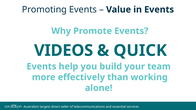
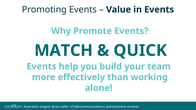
VIDEOS: VIDEOS -> MATCH (64, 51)
